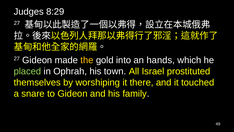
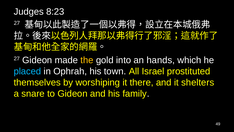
8:29: 8:29 -> 8:23 (55, 12)
placed colour: light green -> light blue (27, 71)
touched: touched -> shelters (198, 82)
